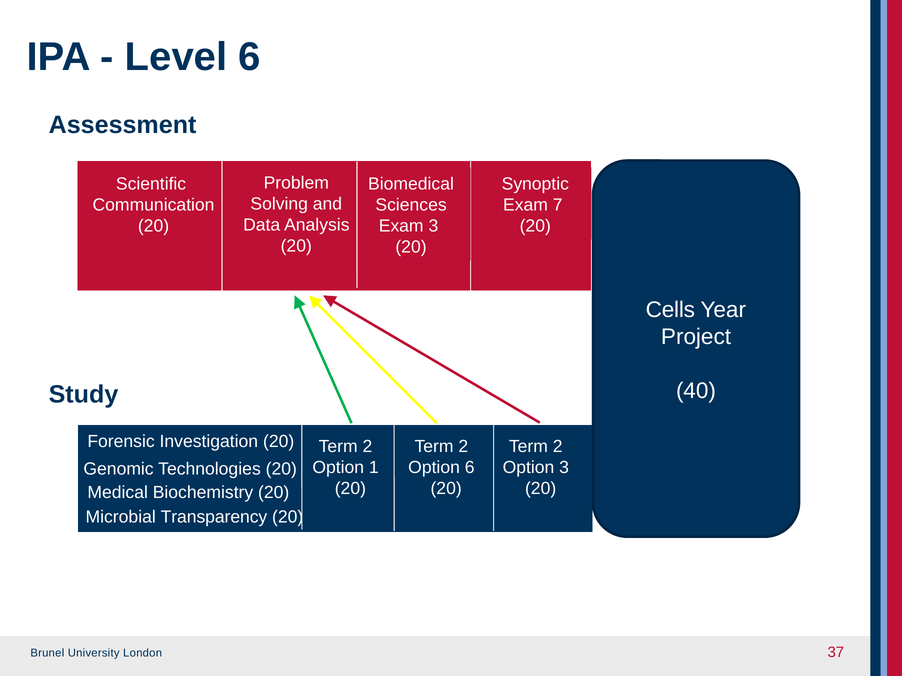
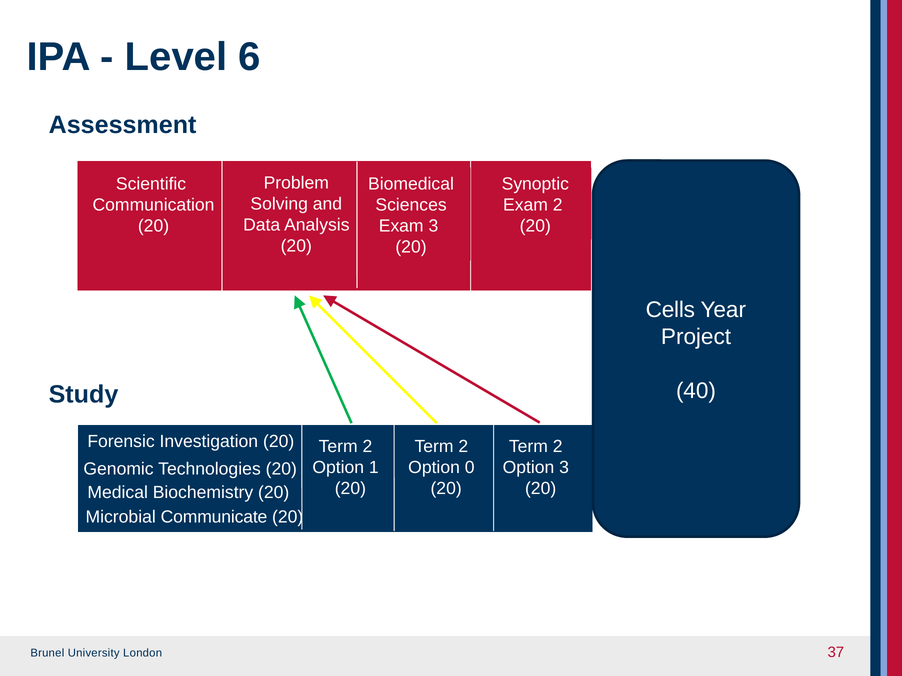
Exam 7: 7 -> 2 (558, 205)
Option 6: 6 -> 0 (470, 468)
Transparency: Transparency -> Communicate (214, 517)
